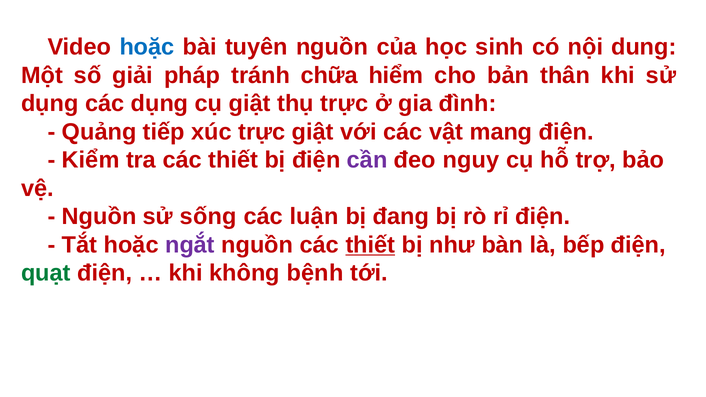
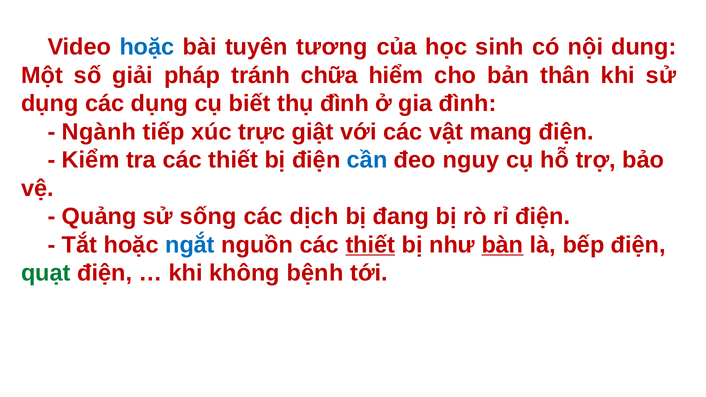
tuyên nguồn: nguồn -> tương (332, 47)
cụ giật: giật -> biết (250, 104)
thụ trực: trực -> đình (345, 104)
Quảng: Quảng -> Ngành (99, 132)
cần colour: purple -> blue (367, 160)
Nguồn: Nguồn -> Quảng (99, 217)
luận: luận -> dịch (314, 217)
ngắt colour: purple -> blue (190, 245)
bàn underline: none -> present (502, 245)
